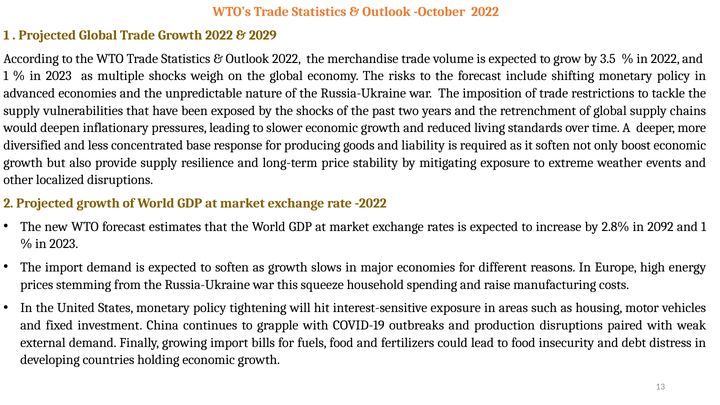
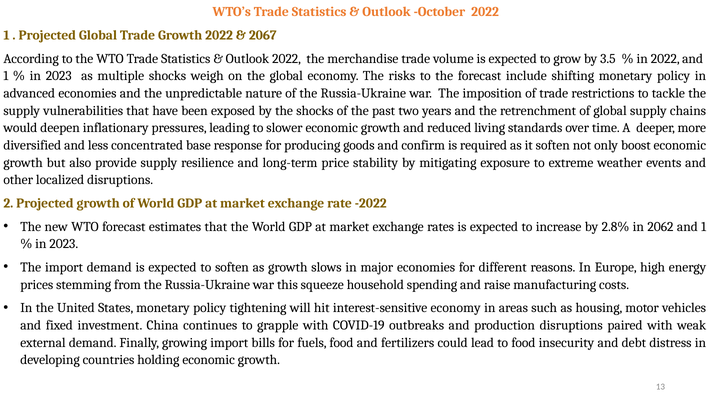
2029: 2029 -> 2067 (263, 35)
liability: liability -> confirm (423, 145)
2092: 2092 -> 2062 (660, 227)
interest-sensitive exposure: exposure -> economy (456, 308)
